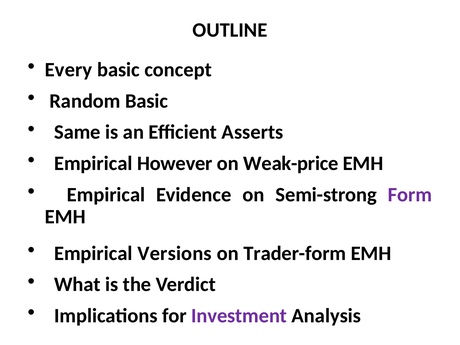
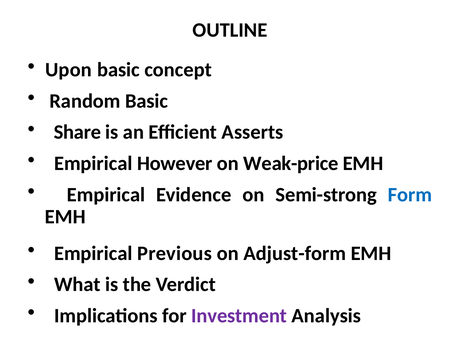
Every: Every -> Upon (69, 70)
Same: Same -> Share (77, 132)
Form colour: purple -> blue (410, 195)
Versions: Versions -> Previous (175, 253)
Trader-form: Trader-form -> Adjust-form (295, 253)
